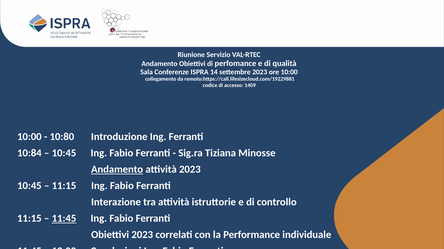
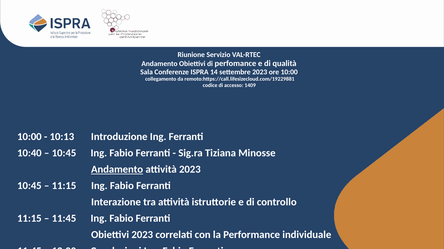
10:80: 10:80 -> 10:13 (62, 137)
10:84: 10:84 -> 10:40 (29, 154)
11:45 underline: present -> none (64, 219)
